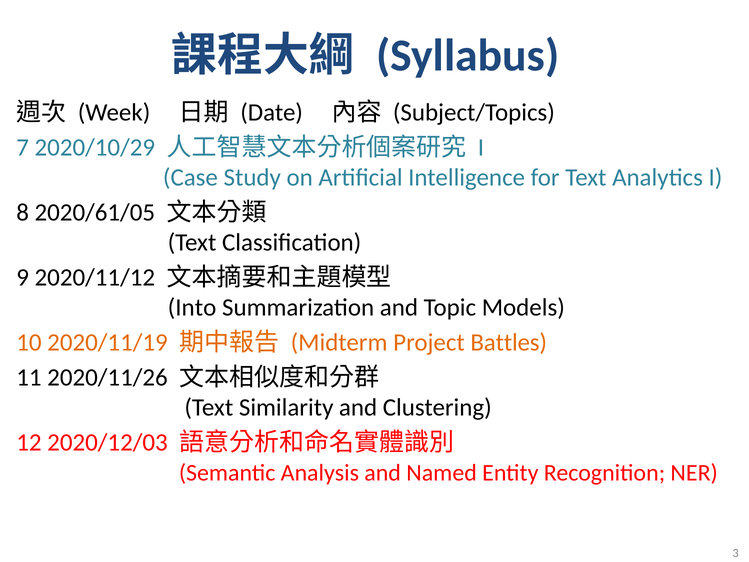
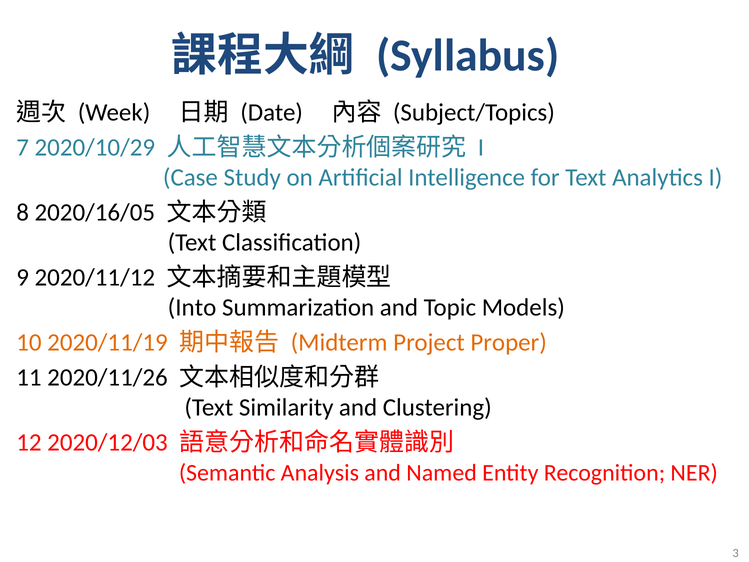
2020/61/05: 2020/61/05 -> 2020/16/05 (95, 213)
Battles: Battles -> Proper (509, 342)
